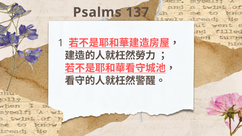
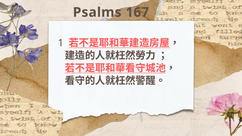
137: 137 -> 167 (137, 12)
